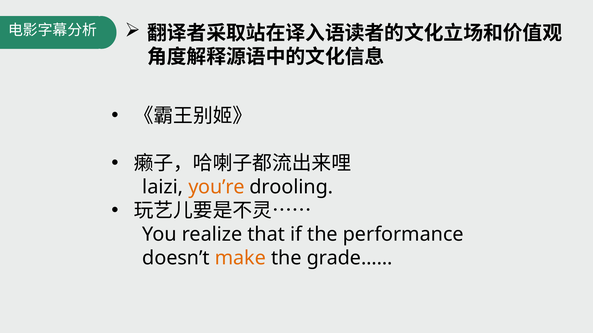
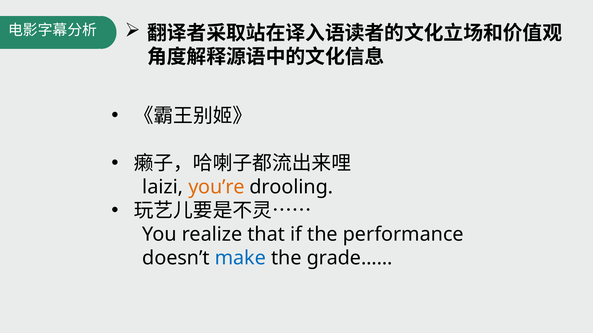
make colour: orange -> blue (240, 258)
